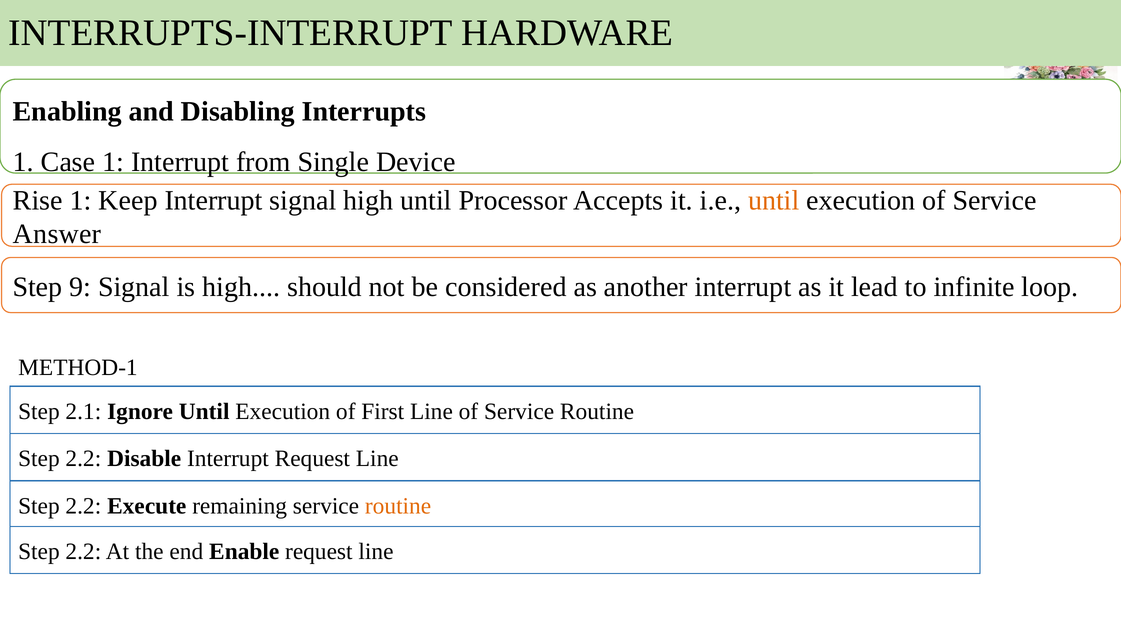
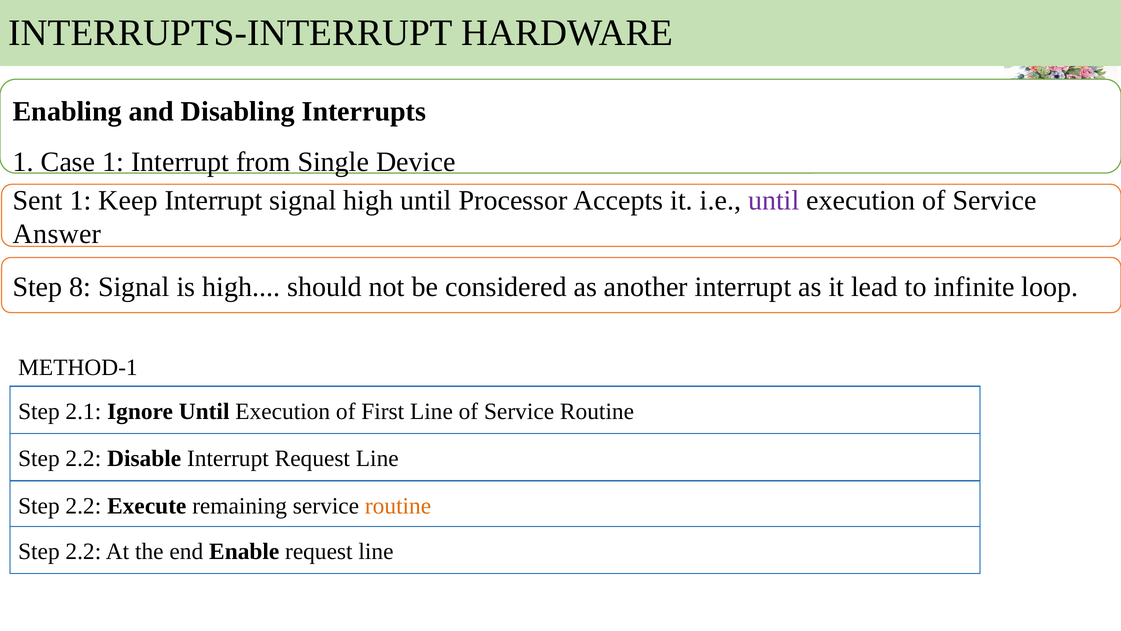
Rise: Rise -> Sent (38, 200)
until colour: orange -> purple (774, 200)
9: 9 -> 8 (80, 287)
